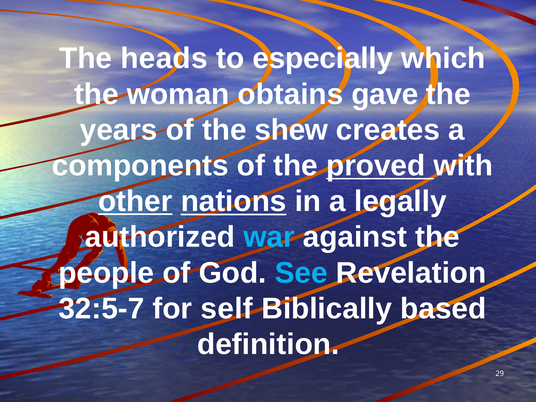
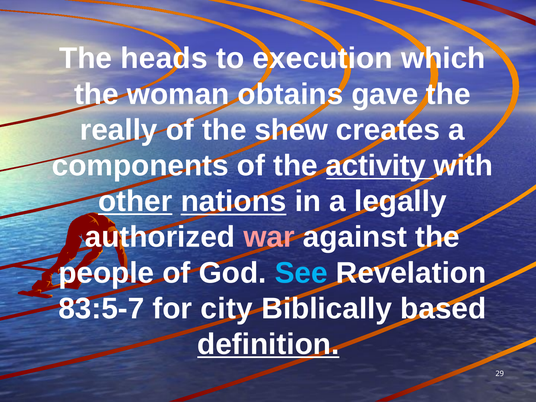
especially: especially -> execution (323, 59)
years: years -> really (119, 130)
proved: proved -> activity (376, 166)
war colour: light blue -> pink (269, 237)
32:5-7: 32:5-7 -> 83:5-7 (101, 309)
self: self -> city (227, 309)
definition underline: none -> present (268, 344)
